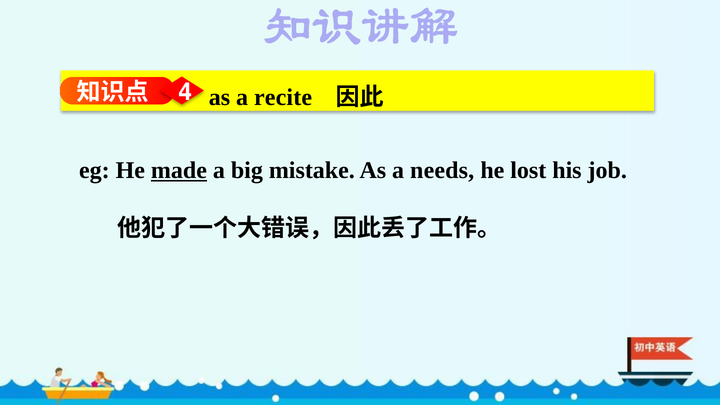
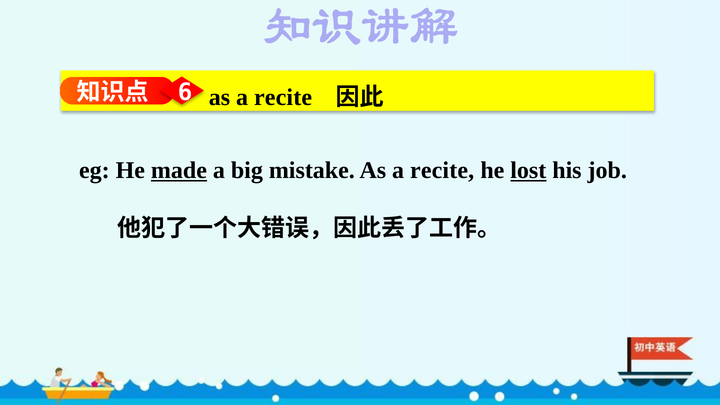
4: 4 -> 6 (185, 92)
mistake As a needs: needs -> recite (442, 170)
lost underline: none -> present (528, 170)
